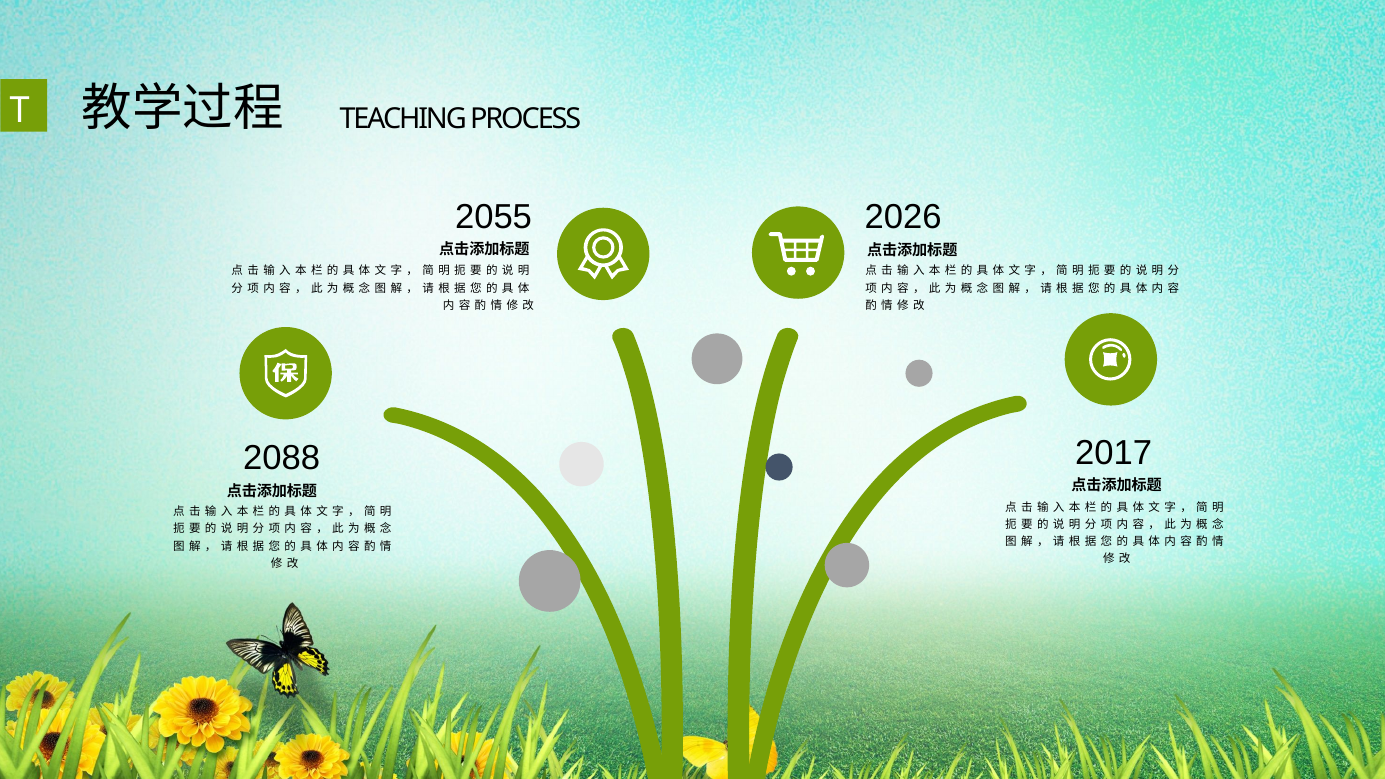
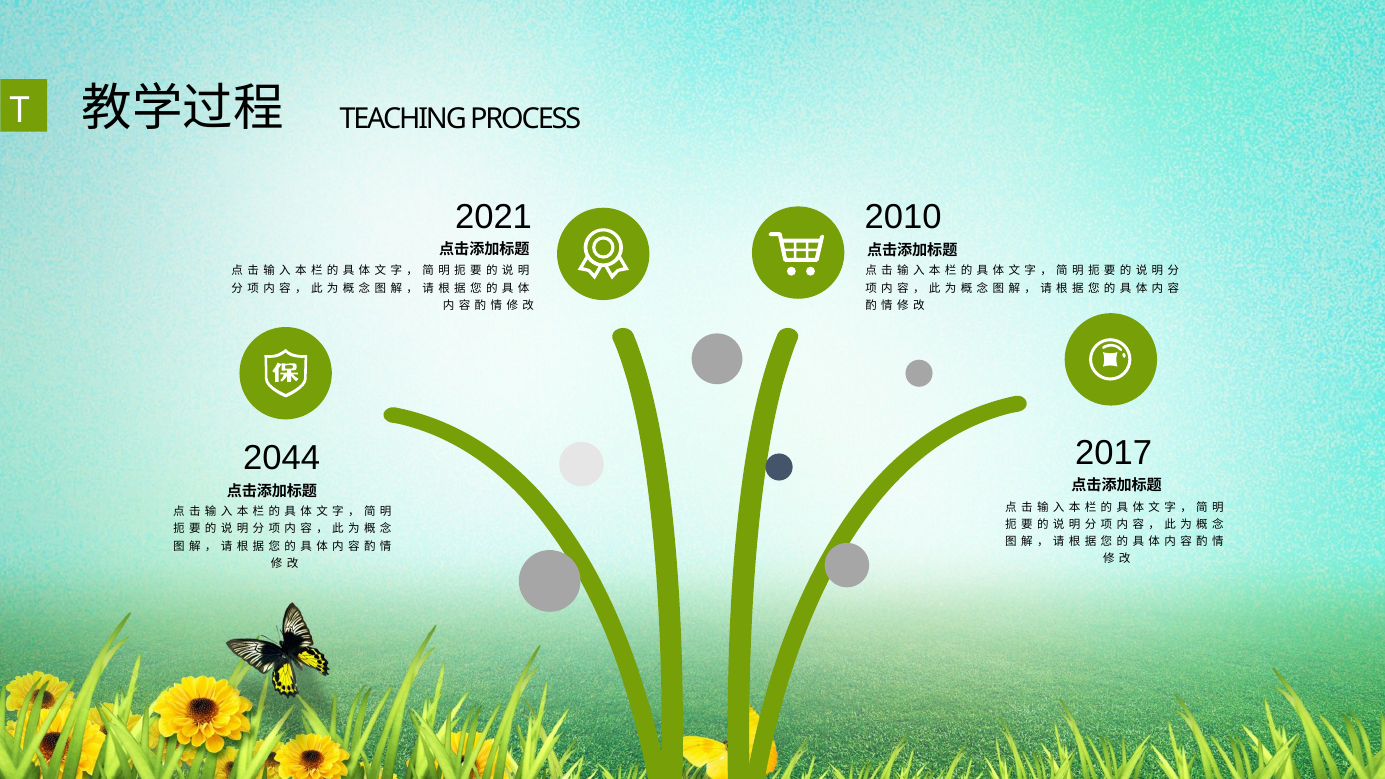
2055: 2055 -> 2021 (494, 217)
2026: 2026 -> 2010 (903, 217)
2088: 2088 -> 2044 (282, 458)
